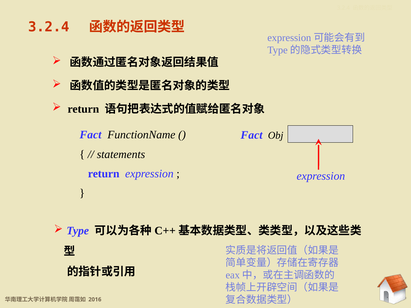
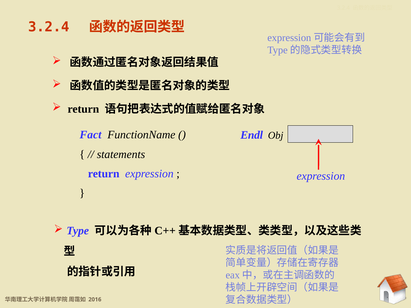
Fact: Fact -> Endl (252, 135)
